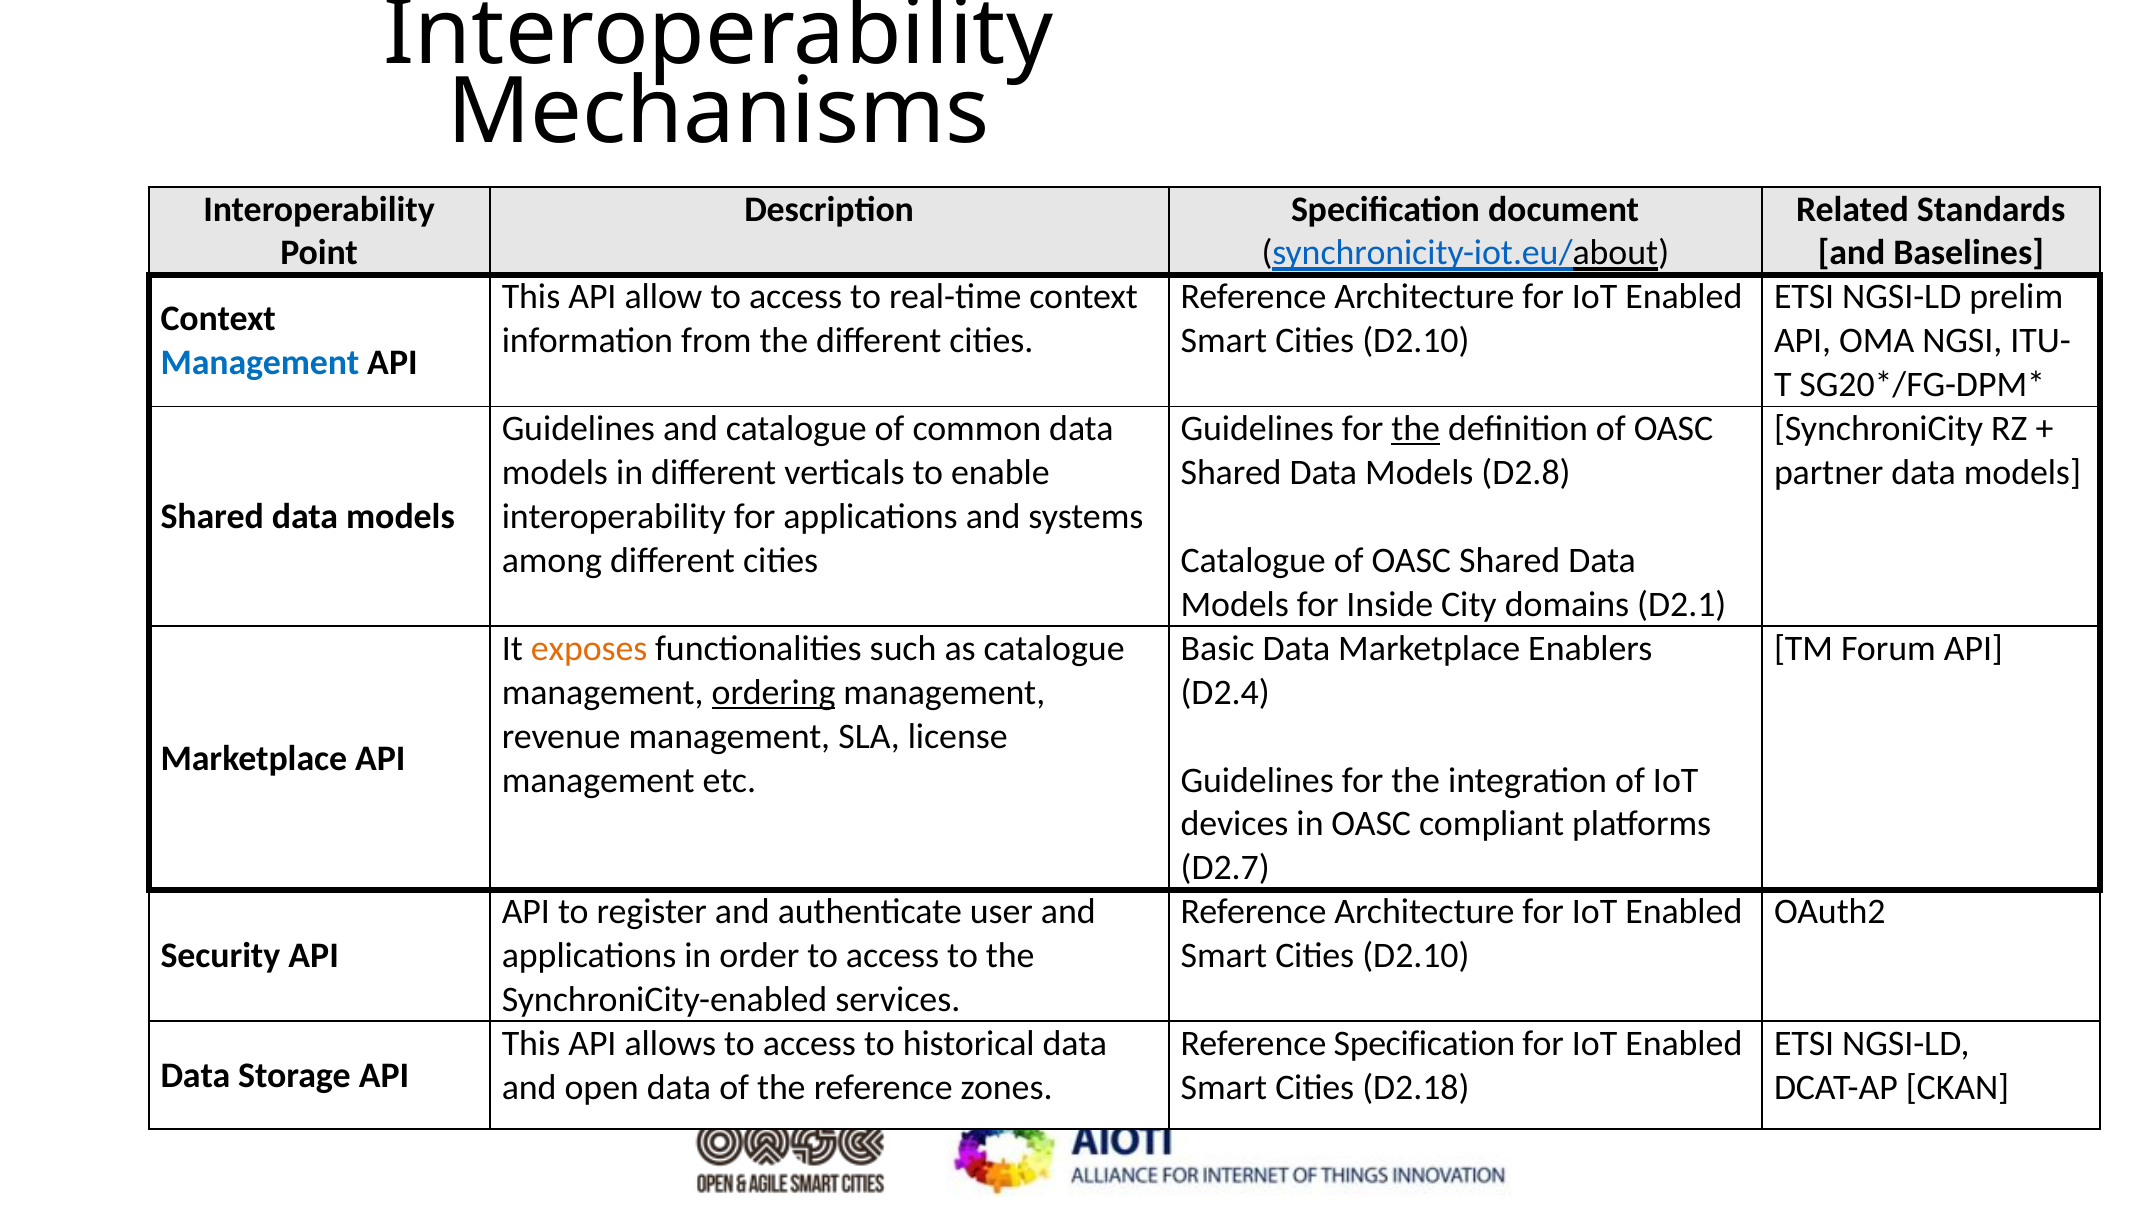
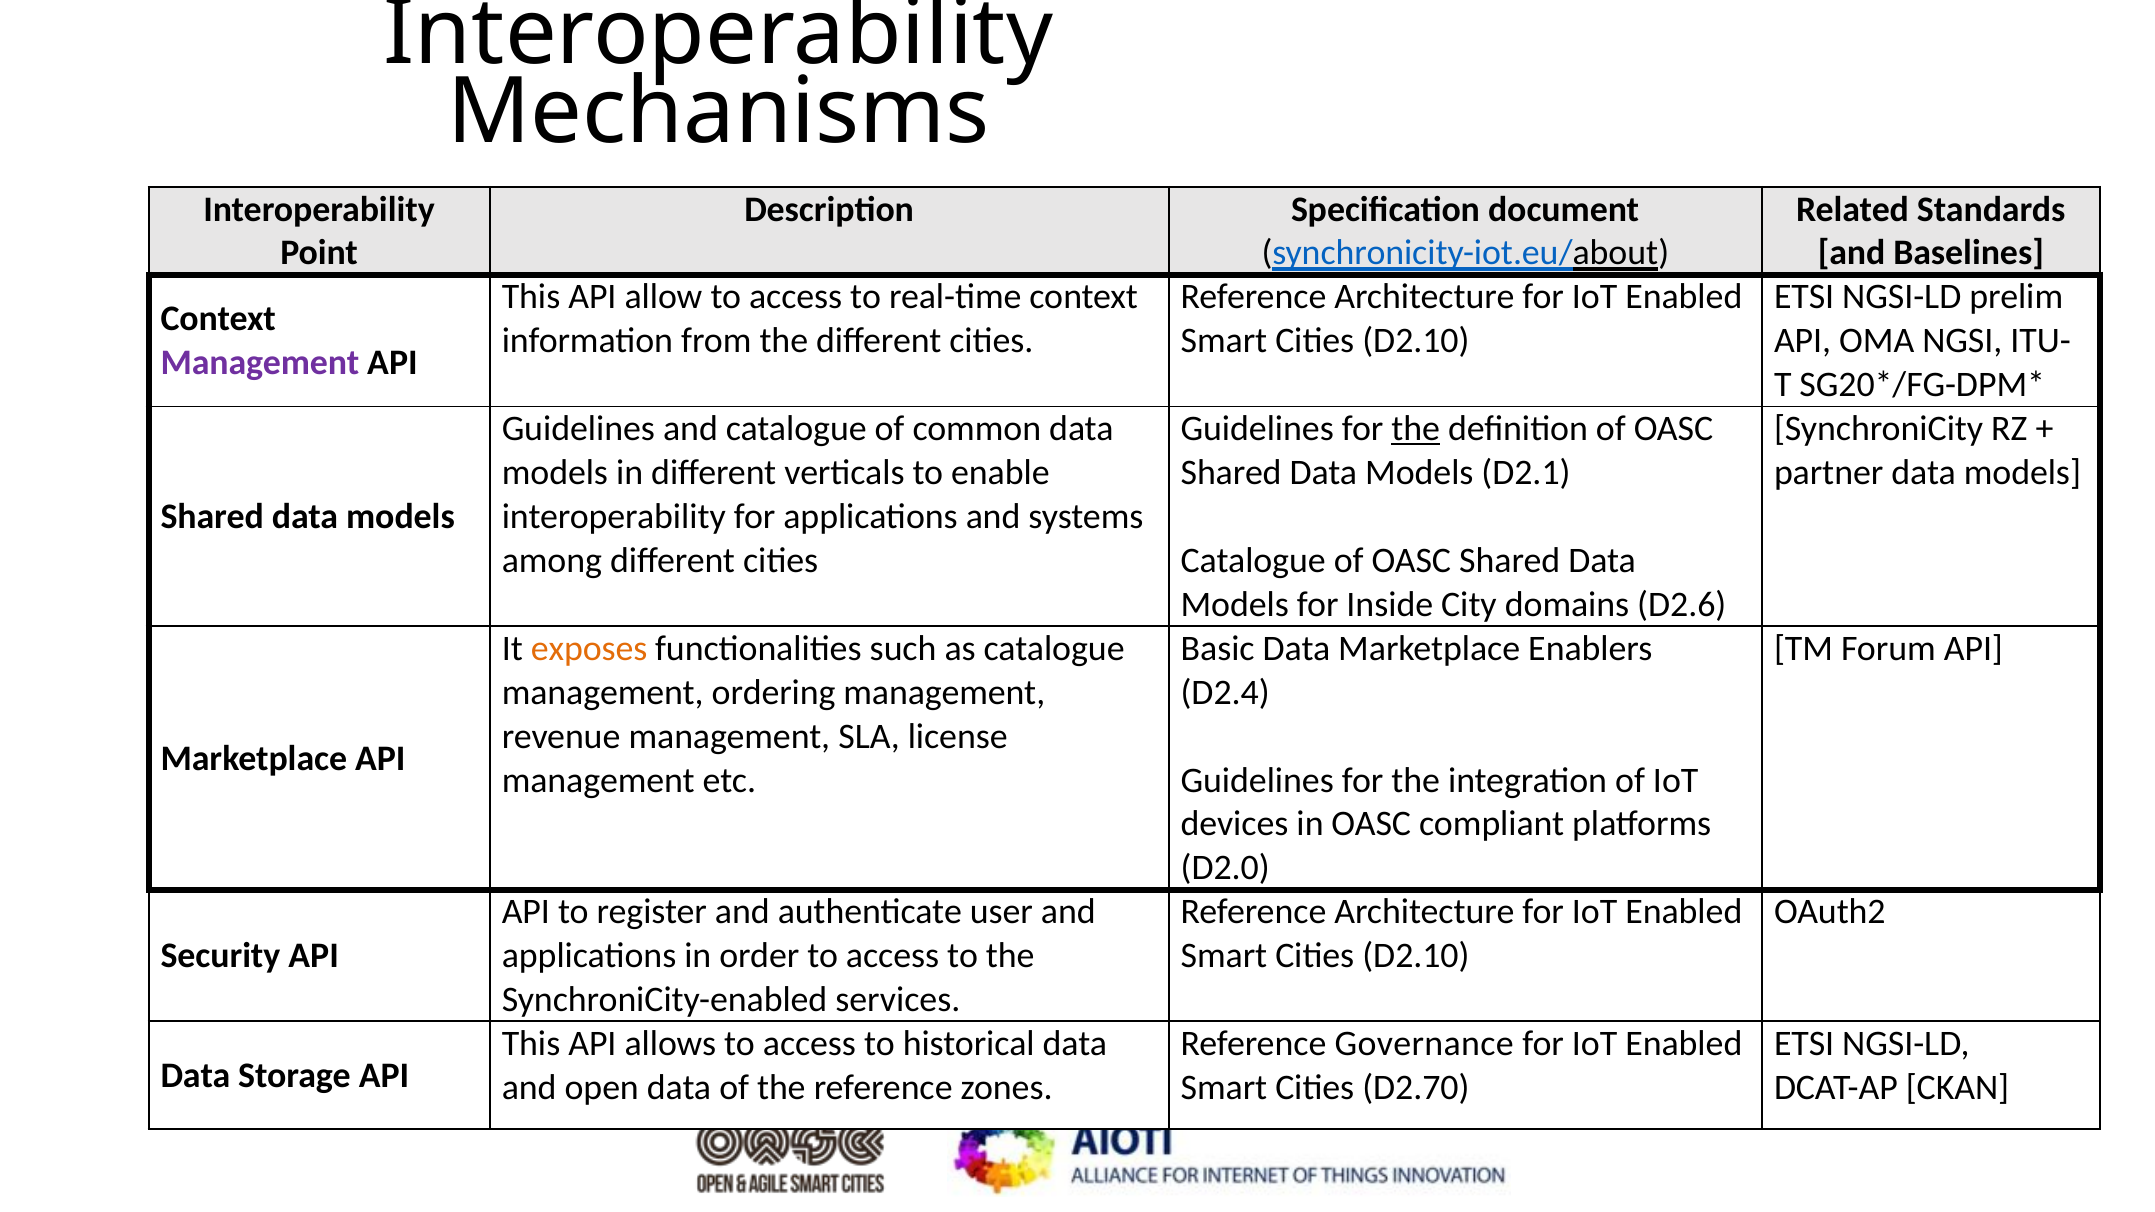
Management colour: blue -> purple (260, 363)
D2.8: D2.8 -> D2.1 (1526, 473)
D2.1: D2.1 -> D2.6 (1682, 605)
ordering underline: present -> none (774, 692)
D2.7: D2.7 -> D2.0 (1225, 868)
Reference Specification: Specification -> Governance (1424, 1044)
D2.18: D2.18 -> D2.70 (1416, 1088)
